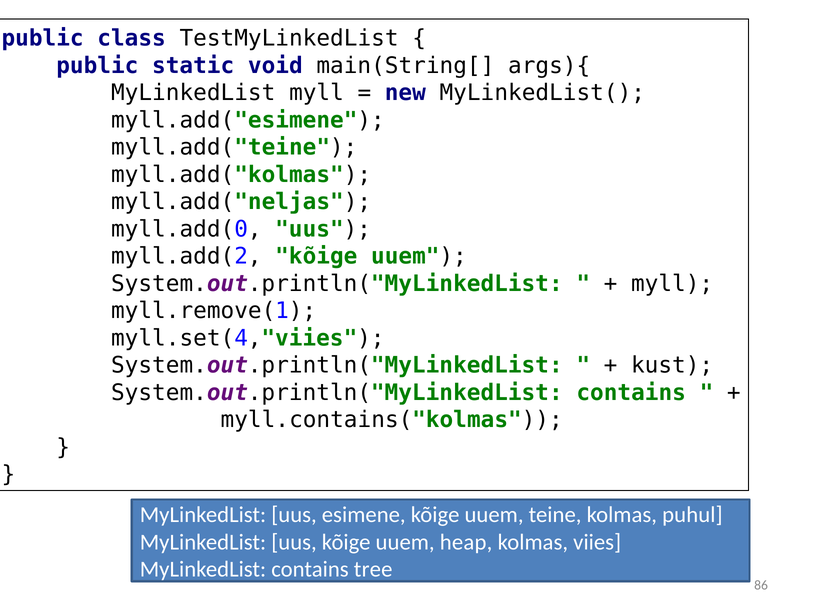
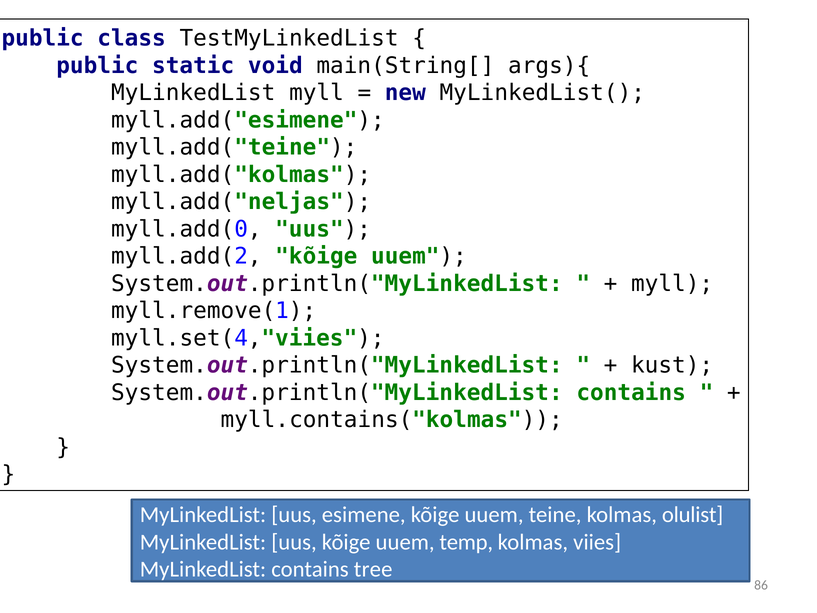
puhul: puhul -> olulist (693, 515)
heap: heap -> temp (466, 542)
